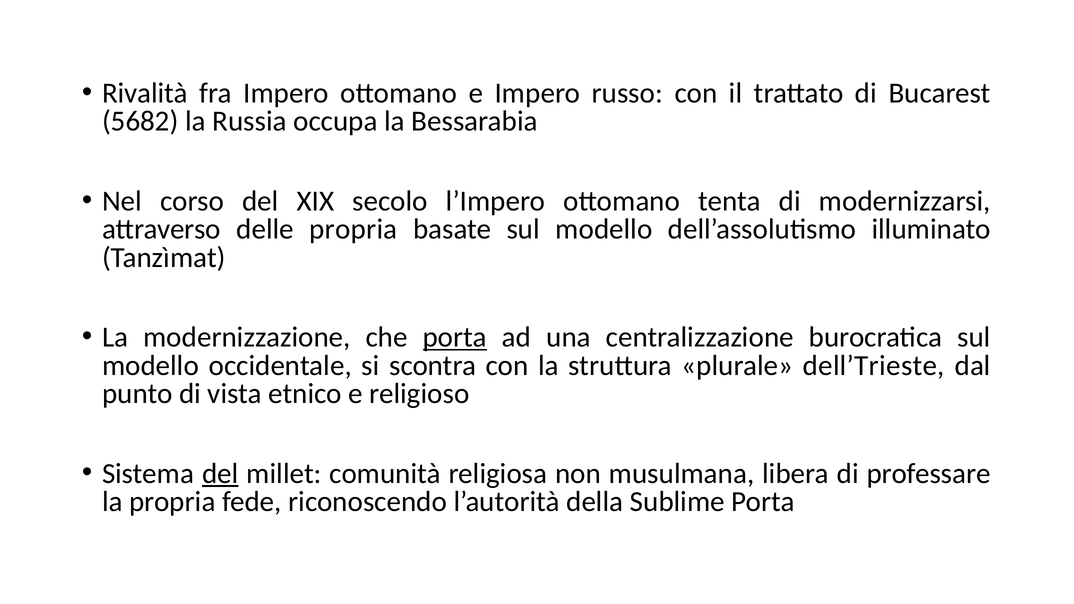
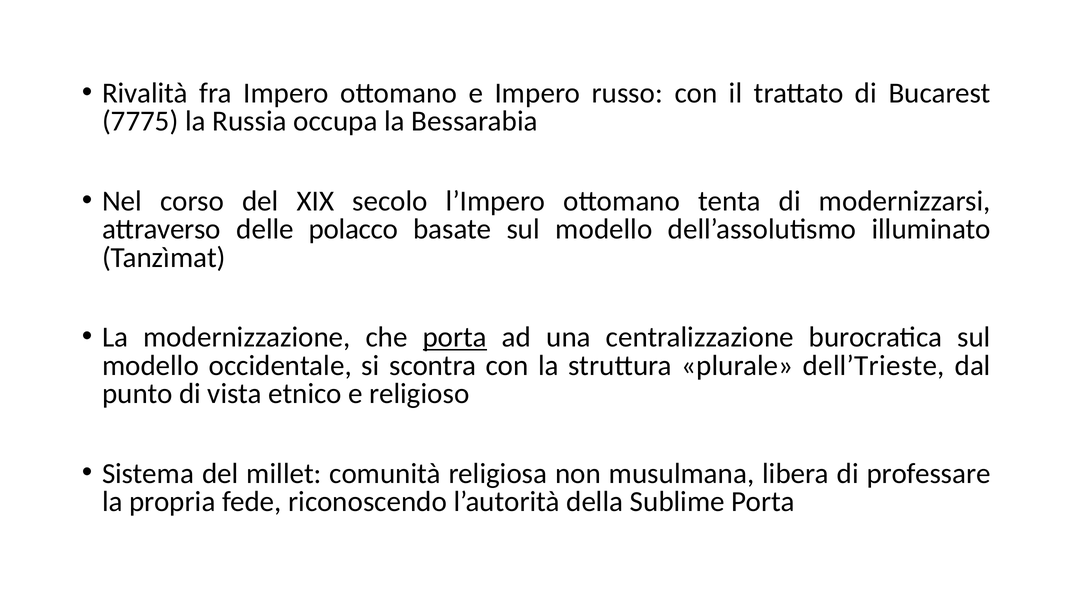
5682: 5682 -> 7775 (140, 121)
delle propria: propria -> polacco (354, 229)
del underline: present -> none (220, 474)
